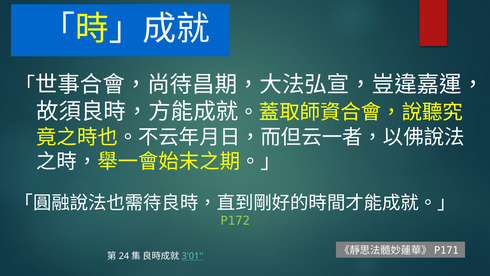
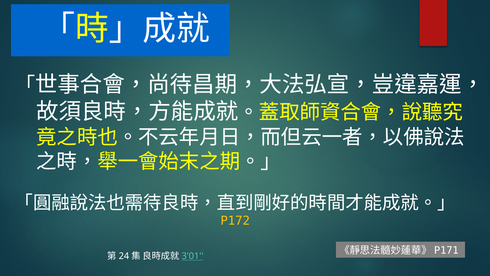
P172 colour: light green -> yellow (235, 221)
